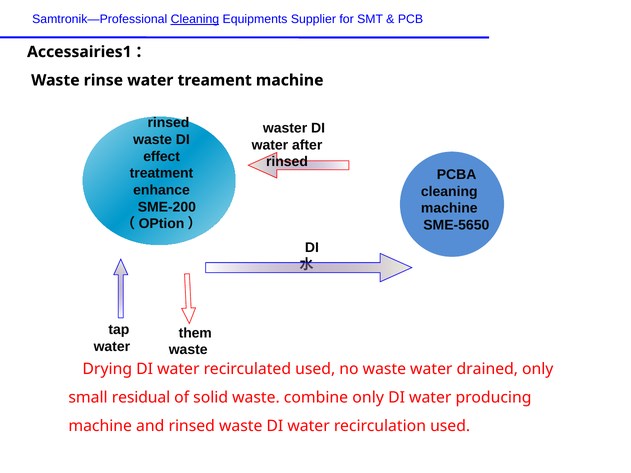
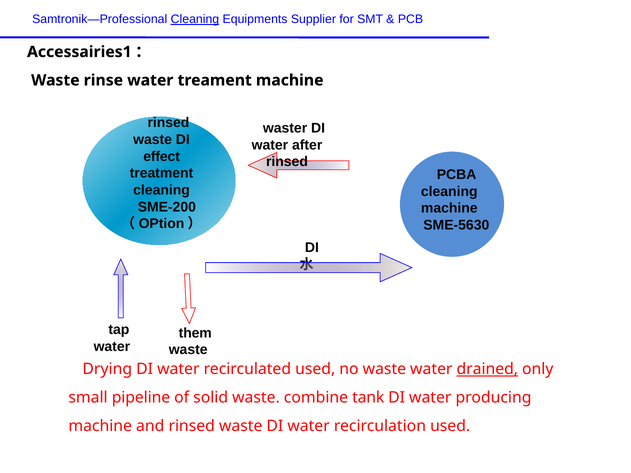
enhance: enhance -> cleaning (162, 190)
SME-5650: SME-5650 -> SME-5630 (456, 225)
drained underline: none -> present (487, 369)
residual: residual -> pipeline (141, 398)
combine only: only -> tank (368, 398)
